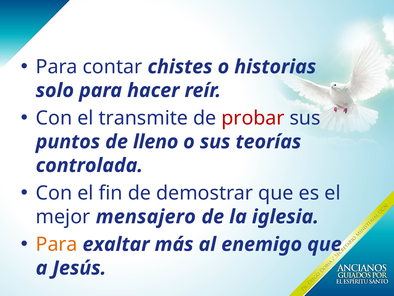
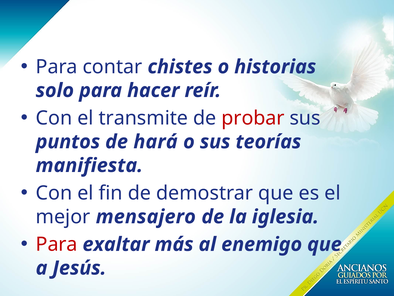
lleno: lleno -> hará (155, 142)
controlada: controlada -> manifiesta (89, 165)
Para colour: orange -> red (57, 244)
